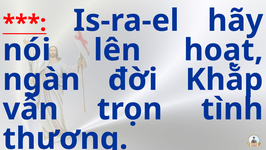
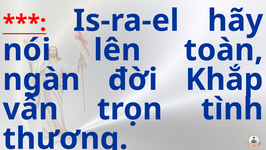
hoạt: hoạt -> toàn (223, 50)
